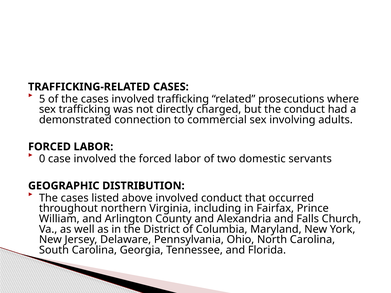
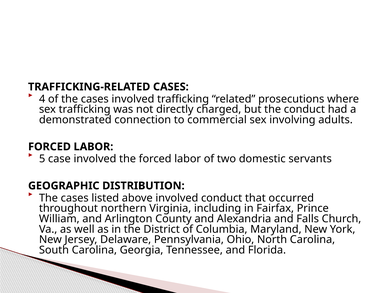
5: 5 -> 4 (42, 99)
0: 0 -> 5 (42, 159)
